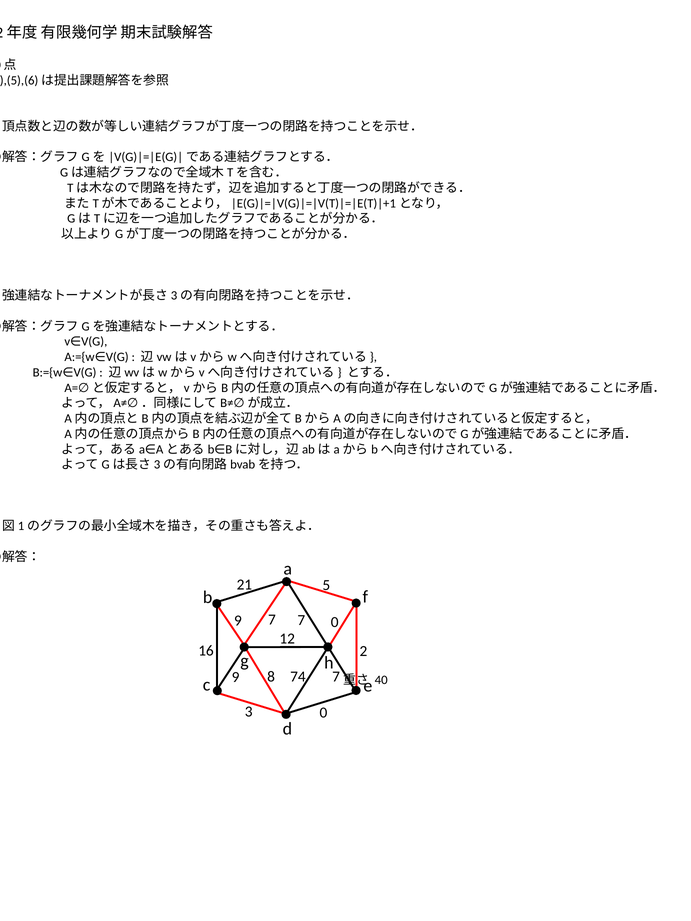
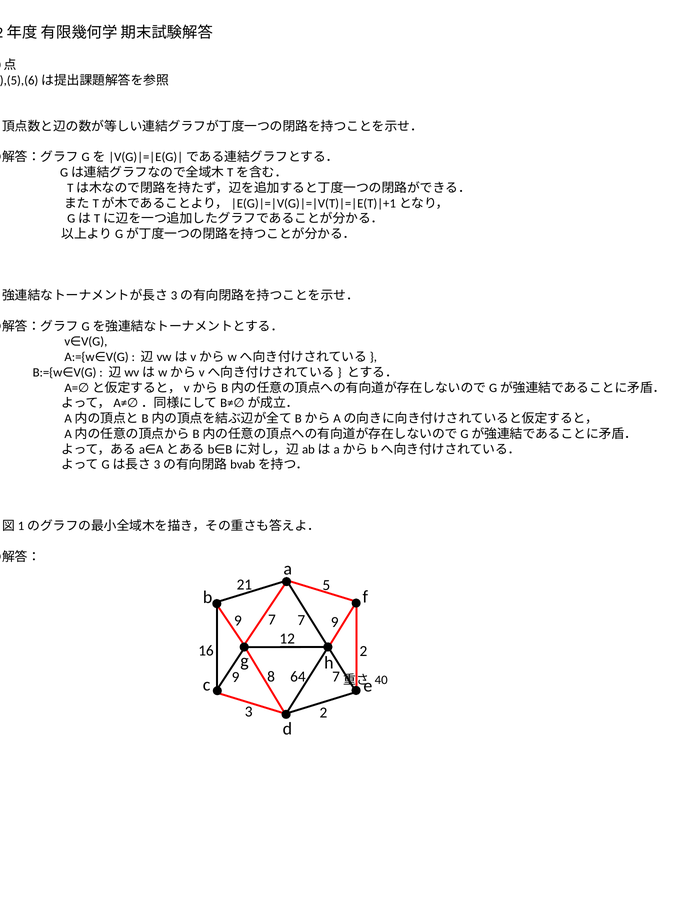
9 0: 0 -> 9 (335, 622)
74: 74 -> 64 (298, 677)
3 0: 0 -> 2 (323, 713)
